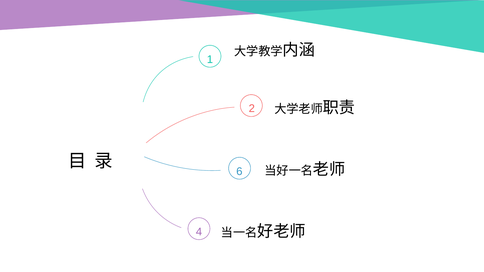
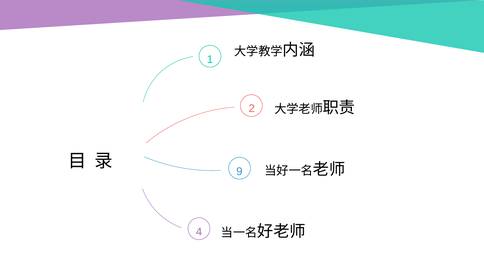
6: 6 -> 9 (239, 172)
